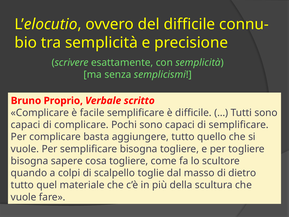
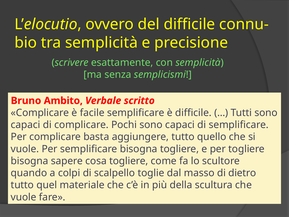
Proprio: Proprio -> Ambito (63, 101)
